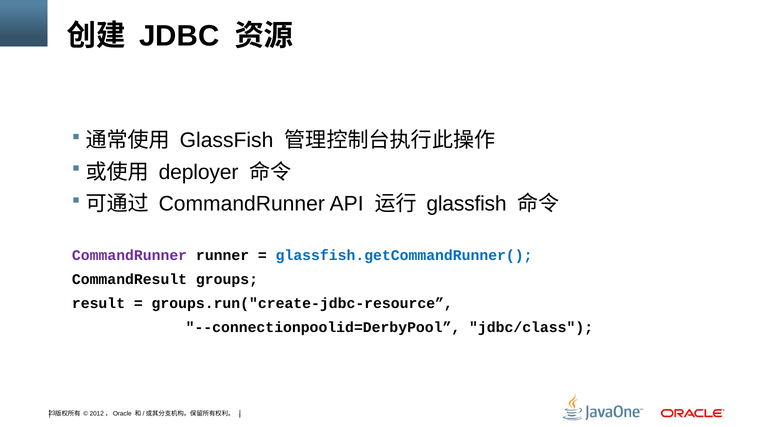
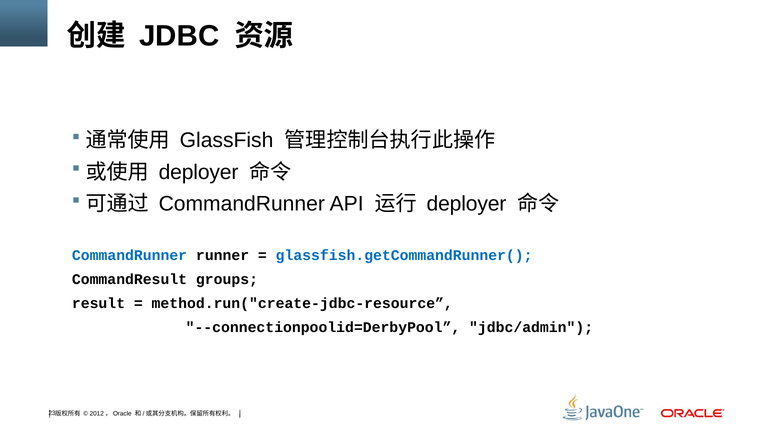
glassfish: glassfish -> deployer (466, 203)
CommandRunner colour: purple -> blue (130, 255)
groups.run("create-jdbc-resource: groups.run("create-jdbc-resource -> method.run("create-jdbc-resource (302, 303)
jdbc/class: jdbc/class -> jdbc/admin (531, 327)
